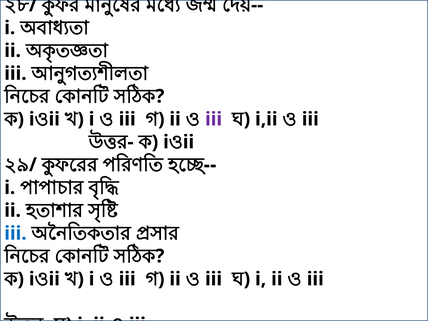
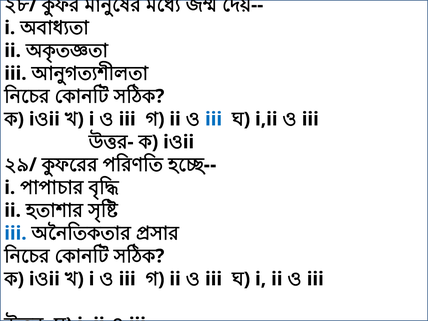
iii colour: purple -> blue (214, 119)
